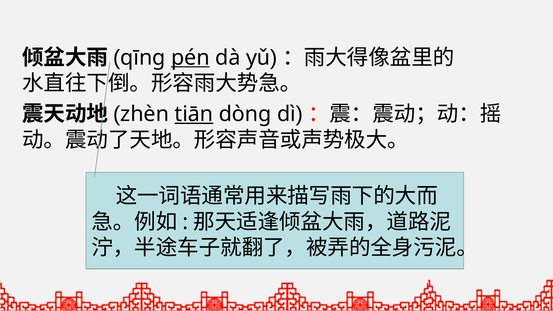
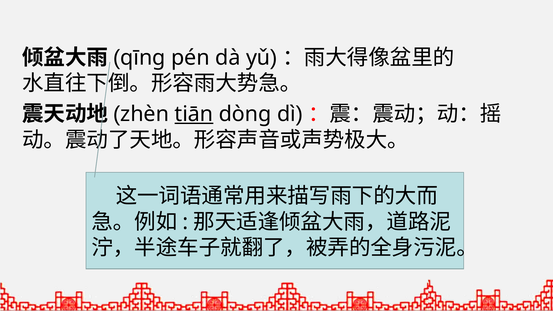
pén underline: present -> none (190, 58)
